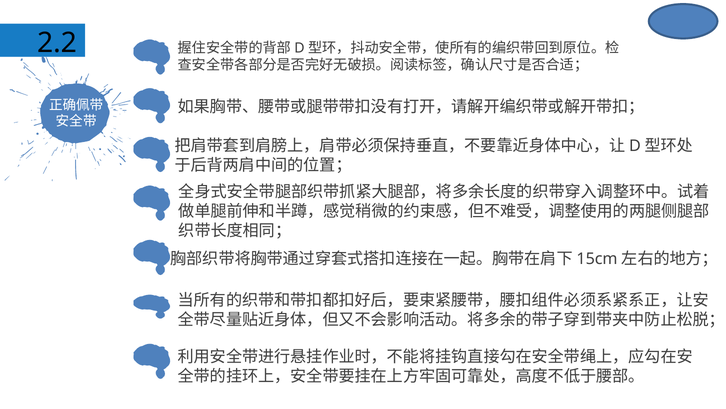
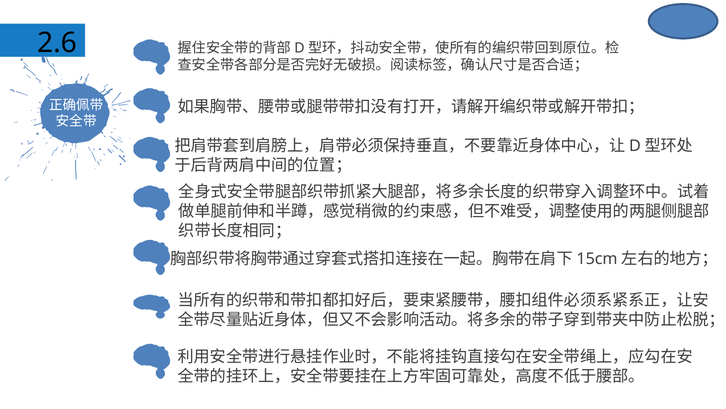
2.2: 2.2 -> 2.6 (57, 43)
